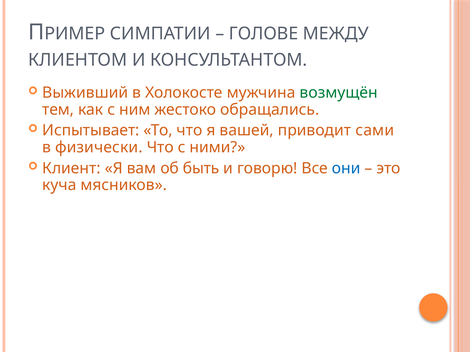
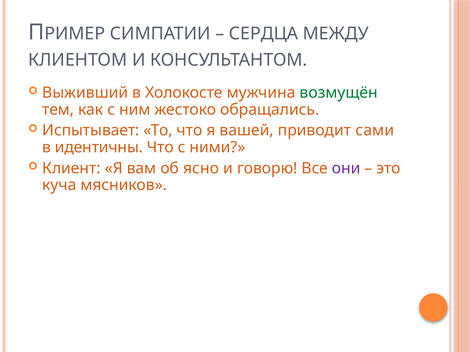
ГОЛОВЕ: ГОЛОВЕ -> СЕРДЦА (263, 34)
физически: физически -> идентичны (99, 148)
быть: быть -> ясно (201, 168)
они colour: blue -> purple (346, 168)
